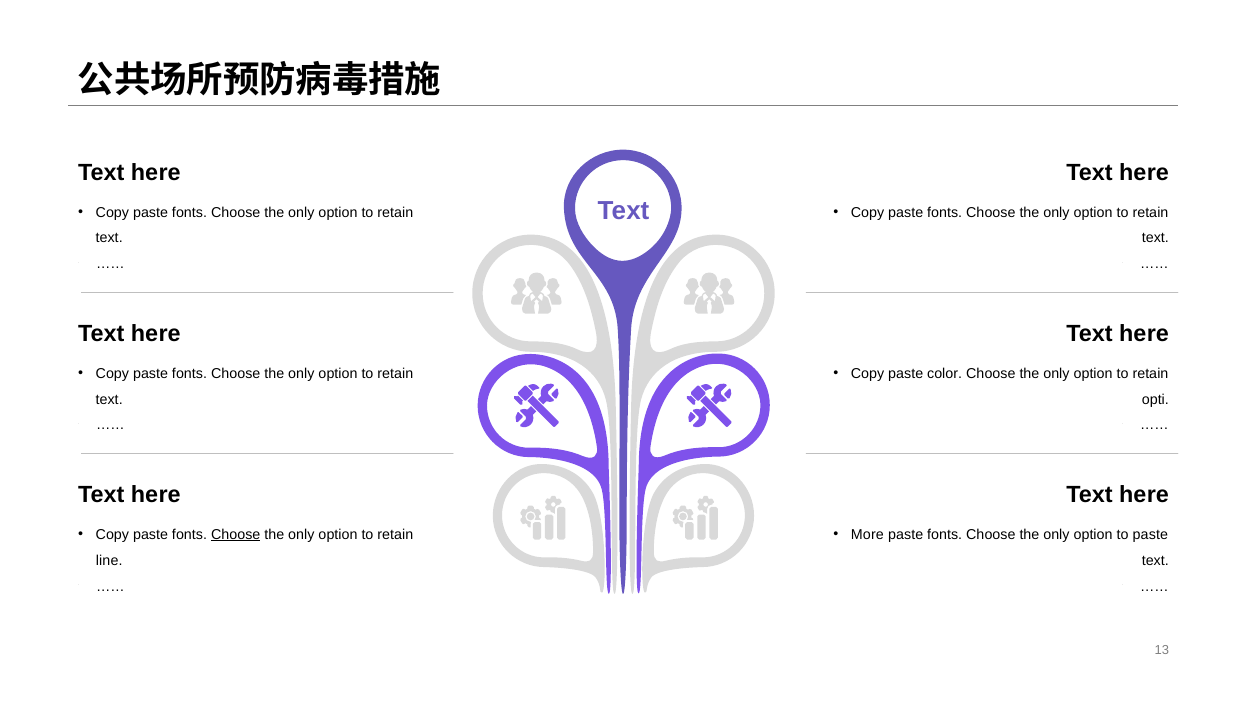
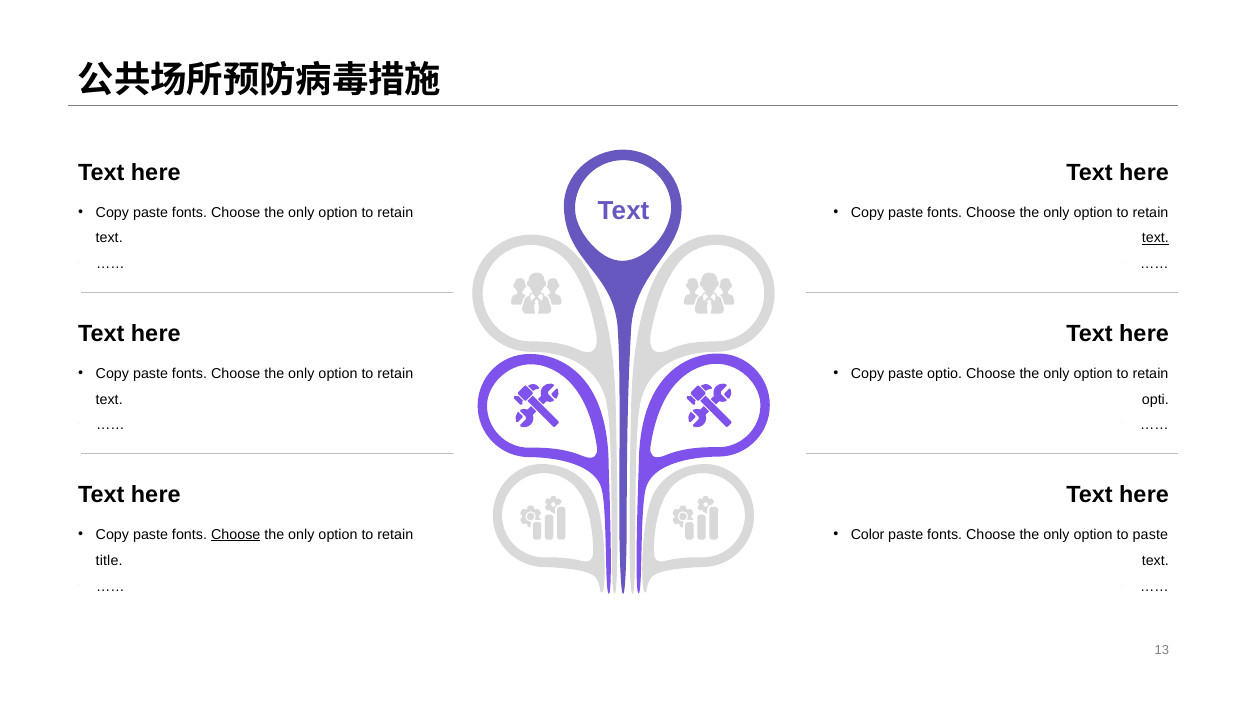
text underline: none -> present (1155, 238)
color: color -> optio (945, 373)
More: More -> Color (868, 534)
line: line -> title (109, 560)
